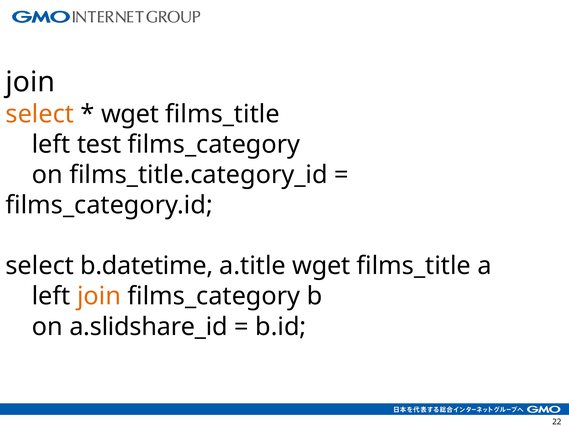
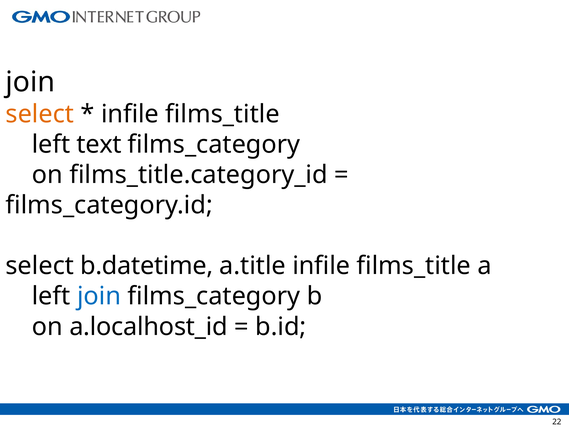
wget: wget -> infile (130, 114)
test: test -> text (99, 144)
a.title wget: wget -> infile (321, 266)
join colour: orange -> blue (99, 296)
a.slidshare_id: a.slidshare_id -> a.localhost_id (149, 326)
